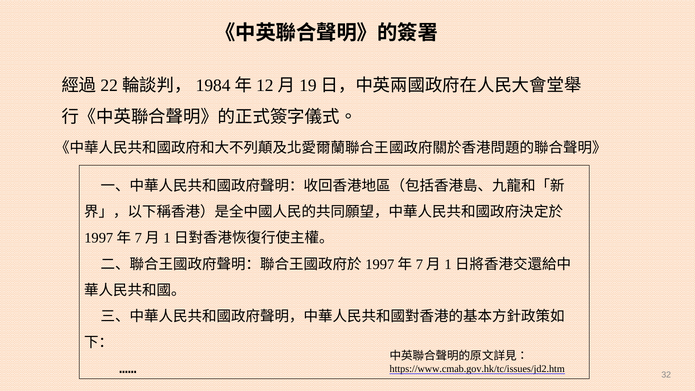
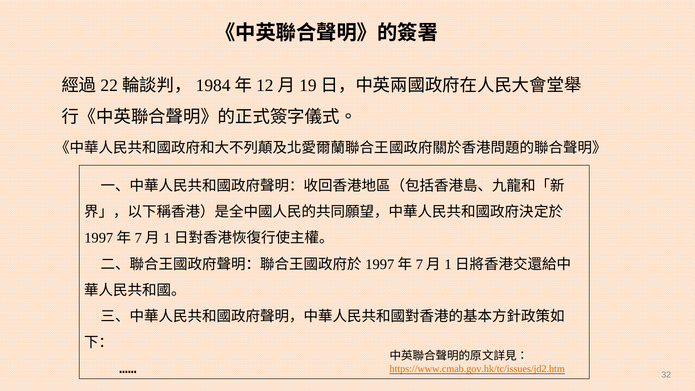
https://www.cmab.gov.hk/tc/issues/jd2.htm colour: black -> orange (477, 369)
